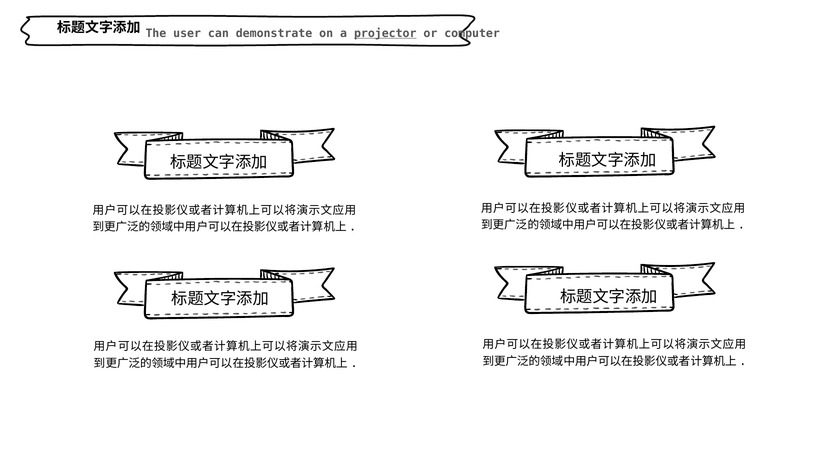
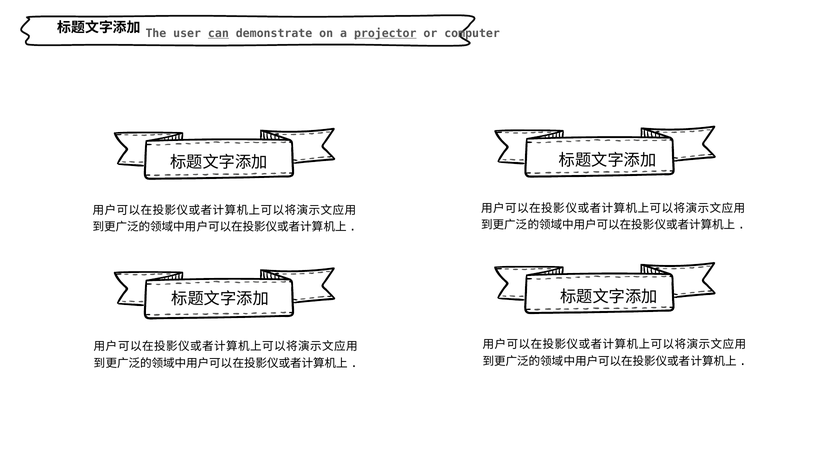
can underline: none -> present (218, 33)
